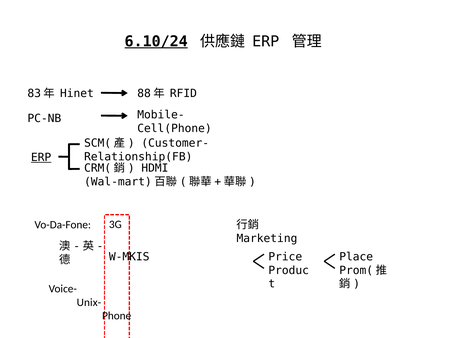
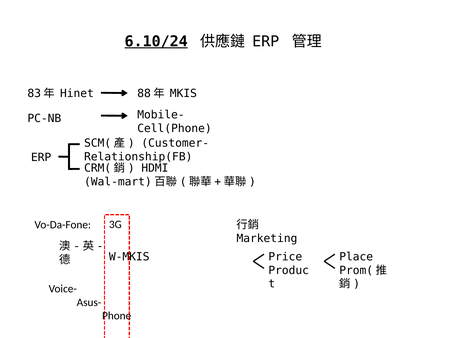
RFID: RFID -> MKIS (183, 93)
ERP underline: present -> none (41, 157)
Unix-: Unix- -> Asus- (89, 302)
